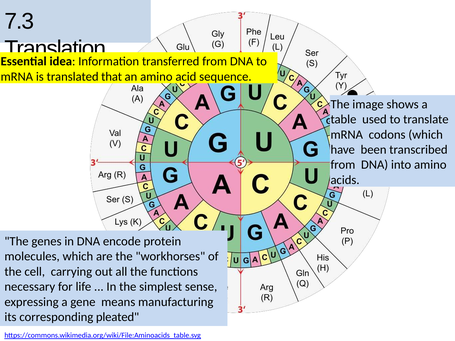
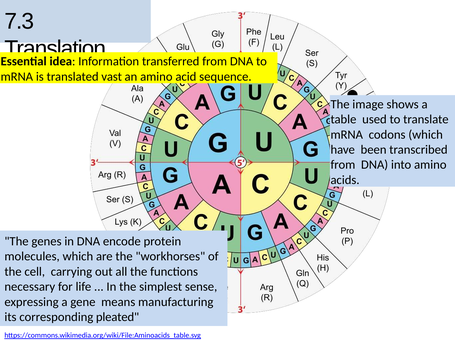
that: that -> vast (112, 77)
